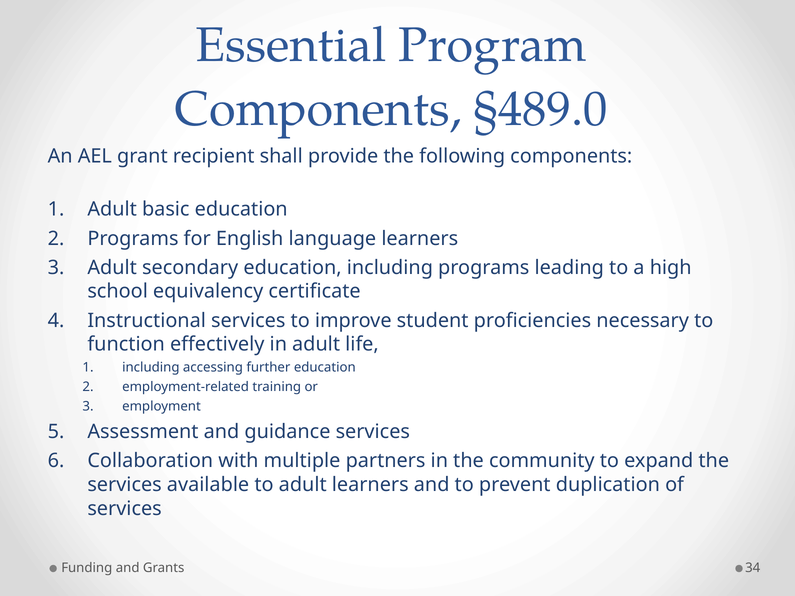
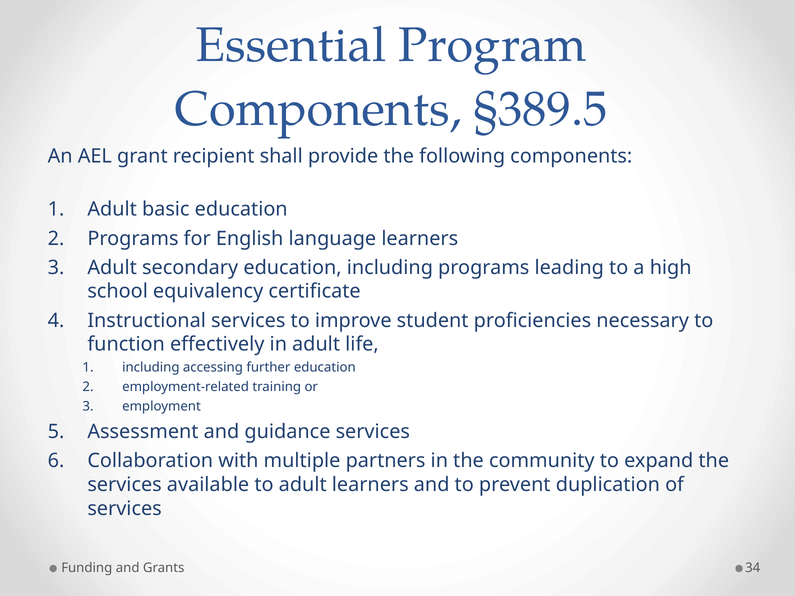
§489.0: §489.0 -> §389.5 (541, 109)
